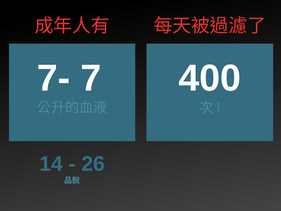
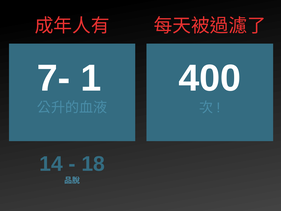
7: 7 -> 1 (91, 78)
26: 26 -> 18 (93, 164)
